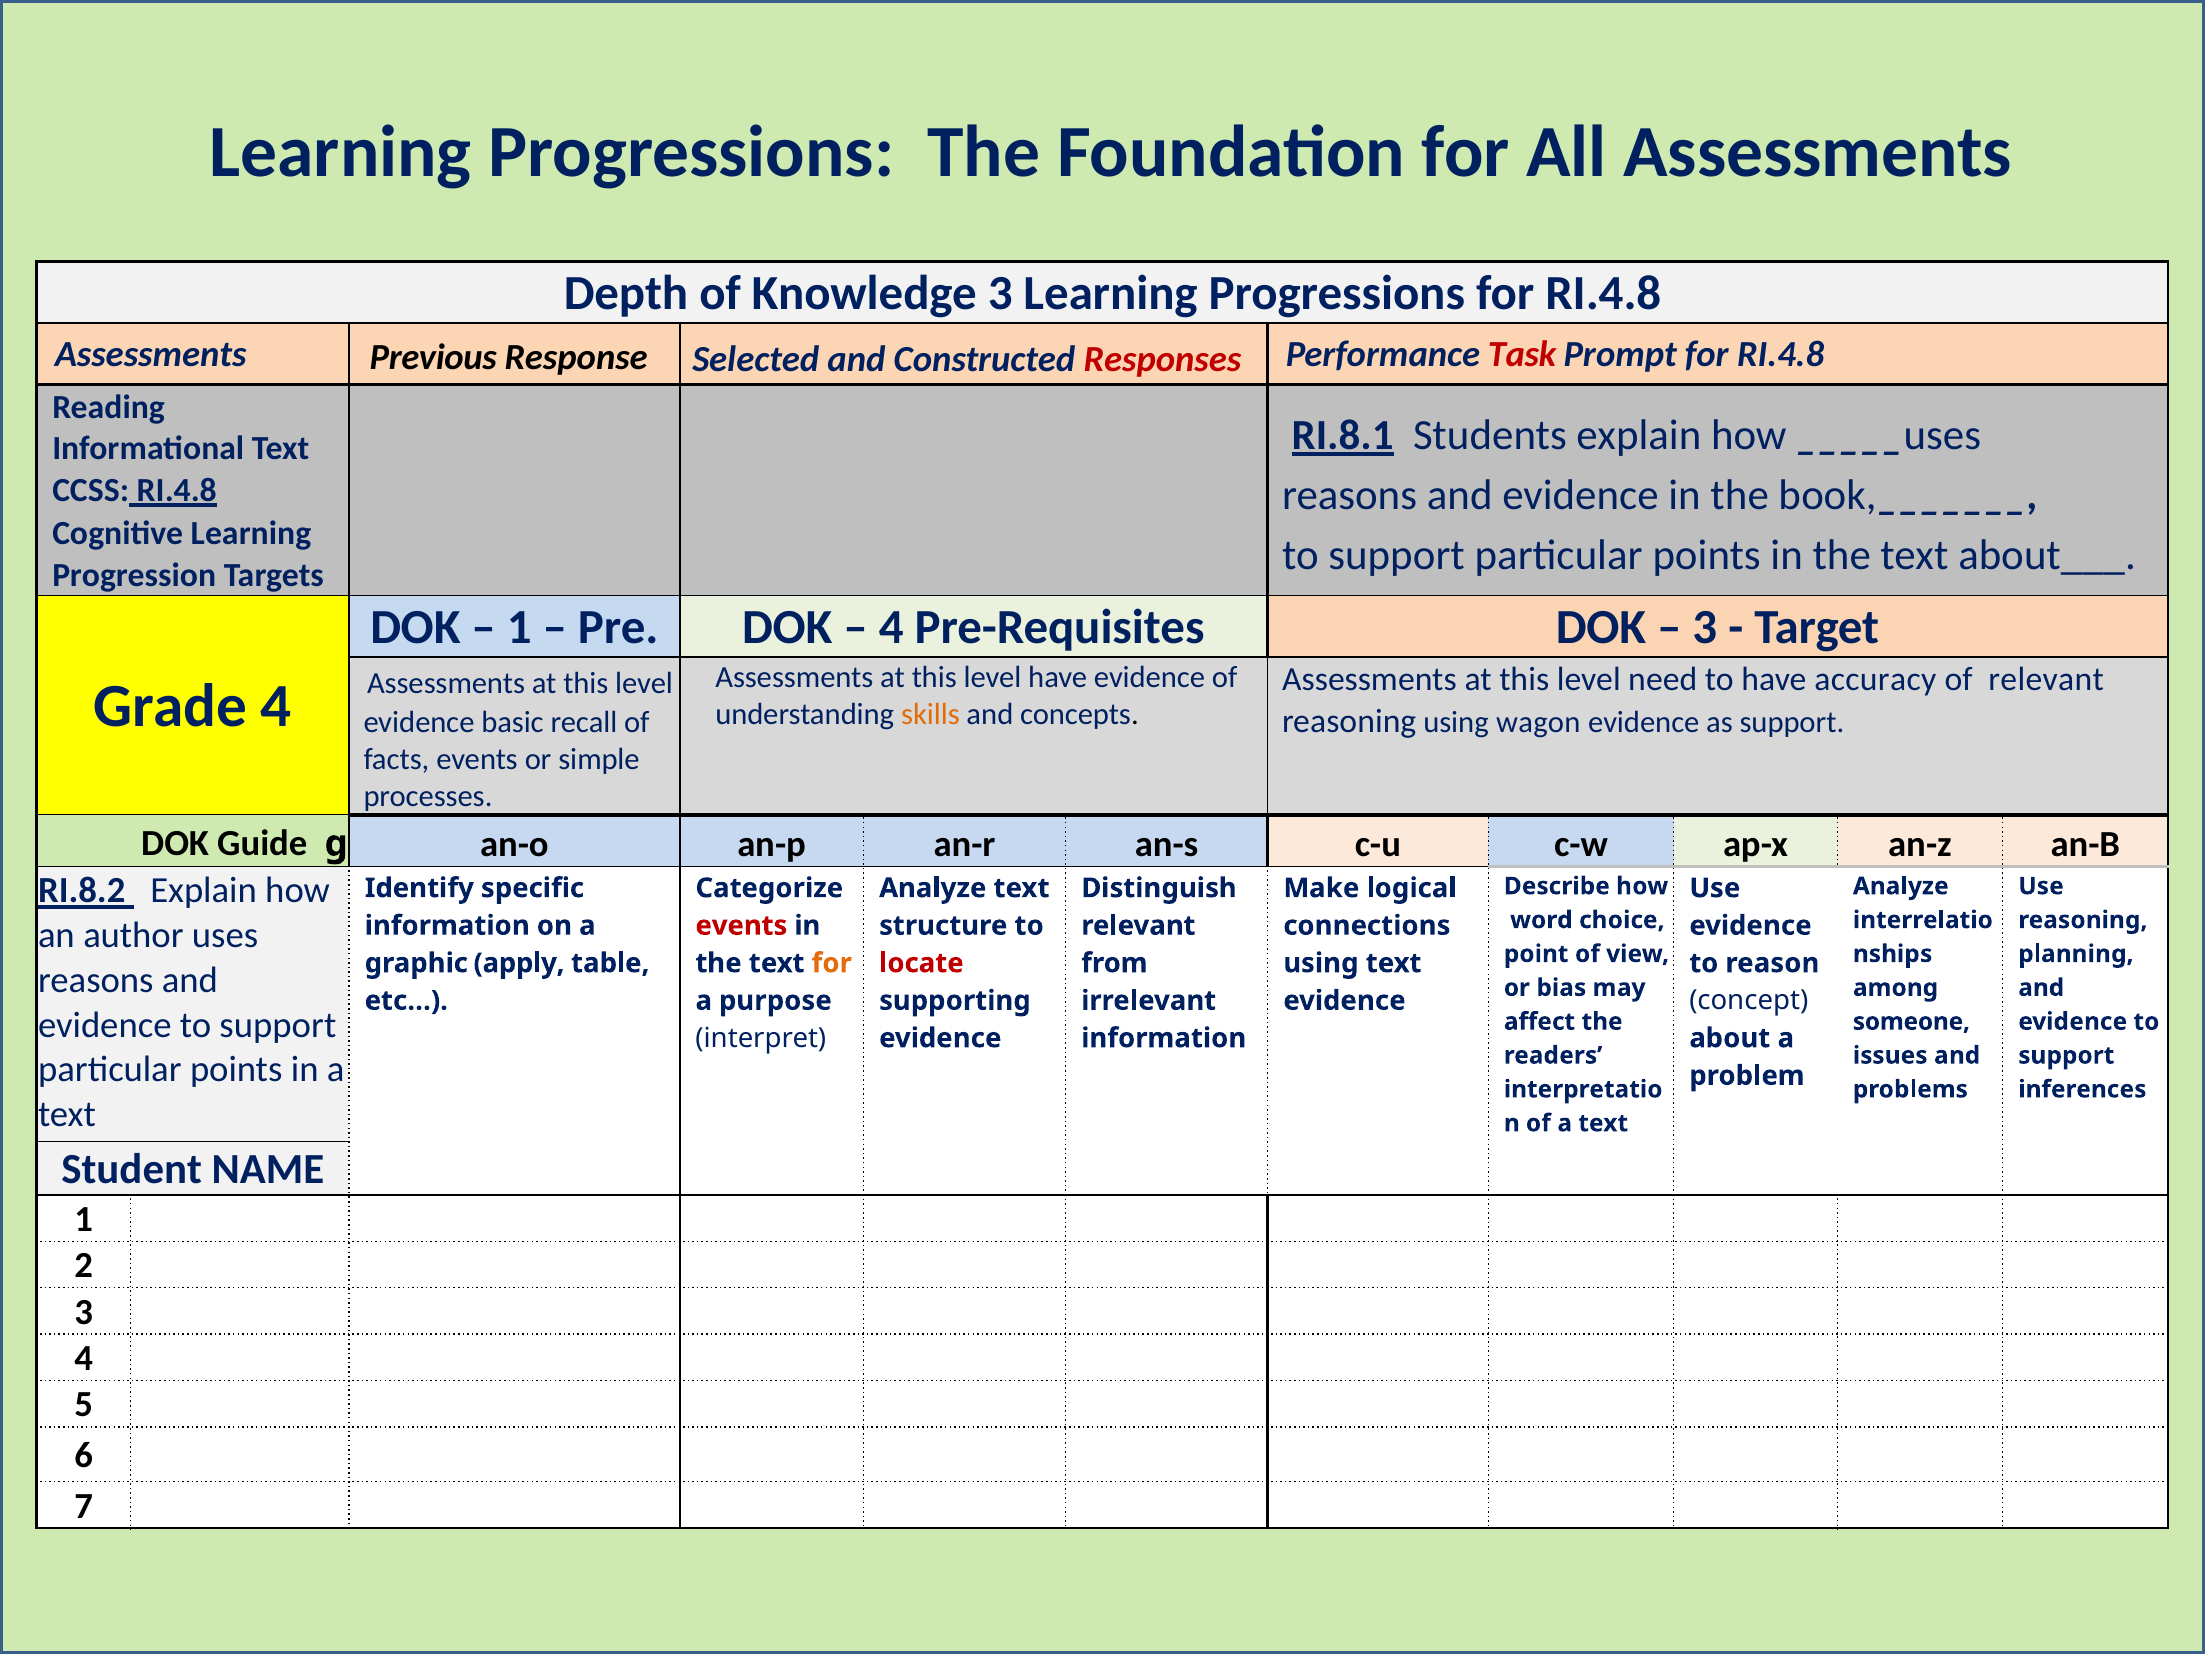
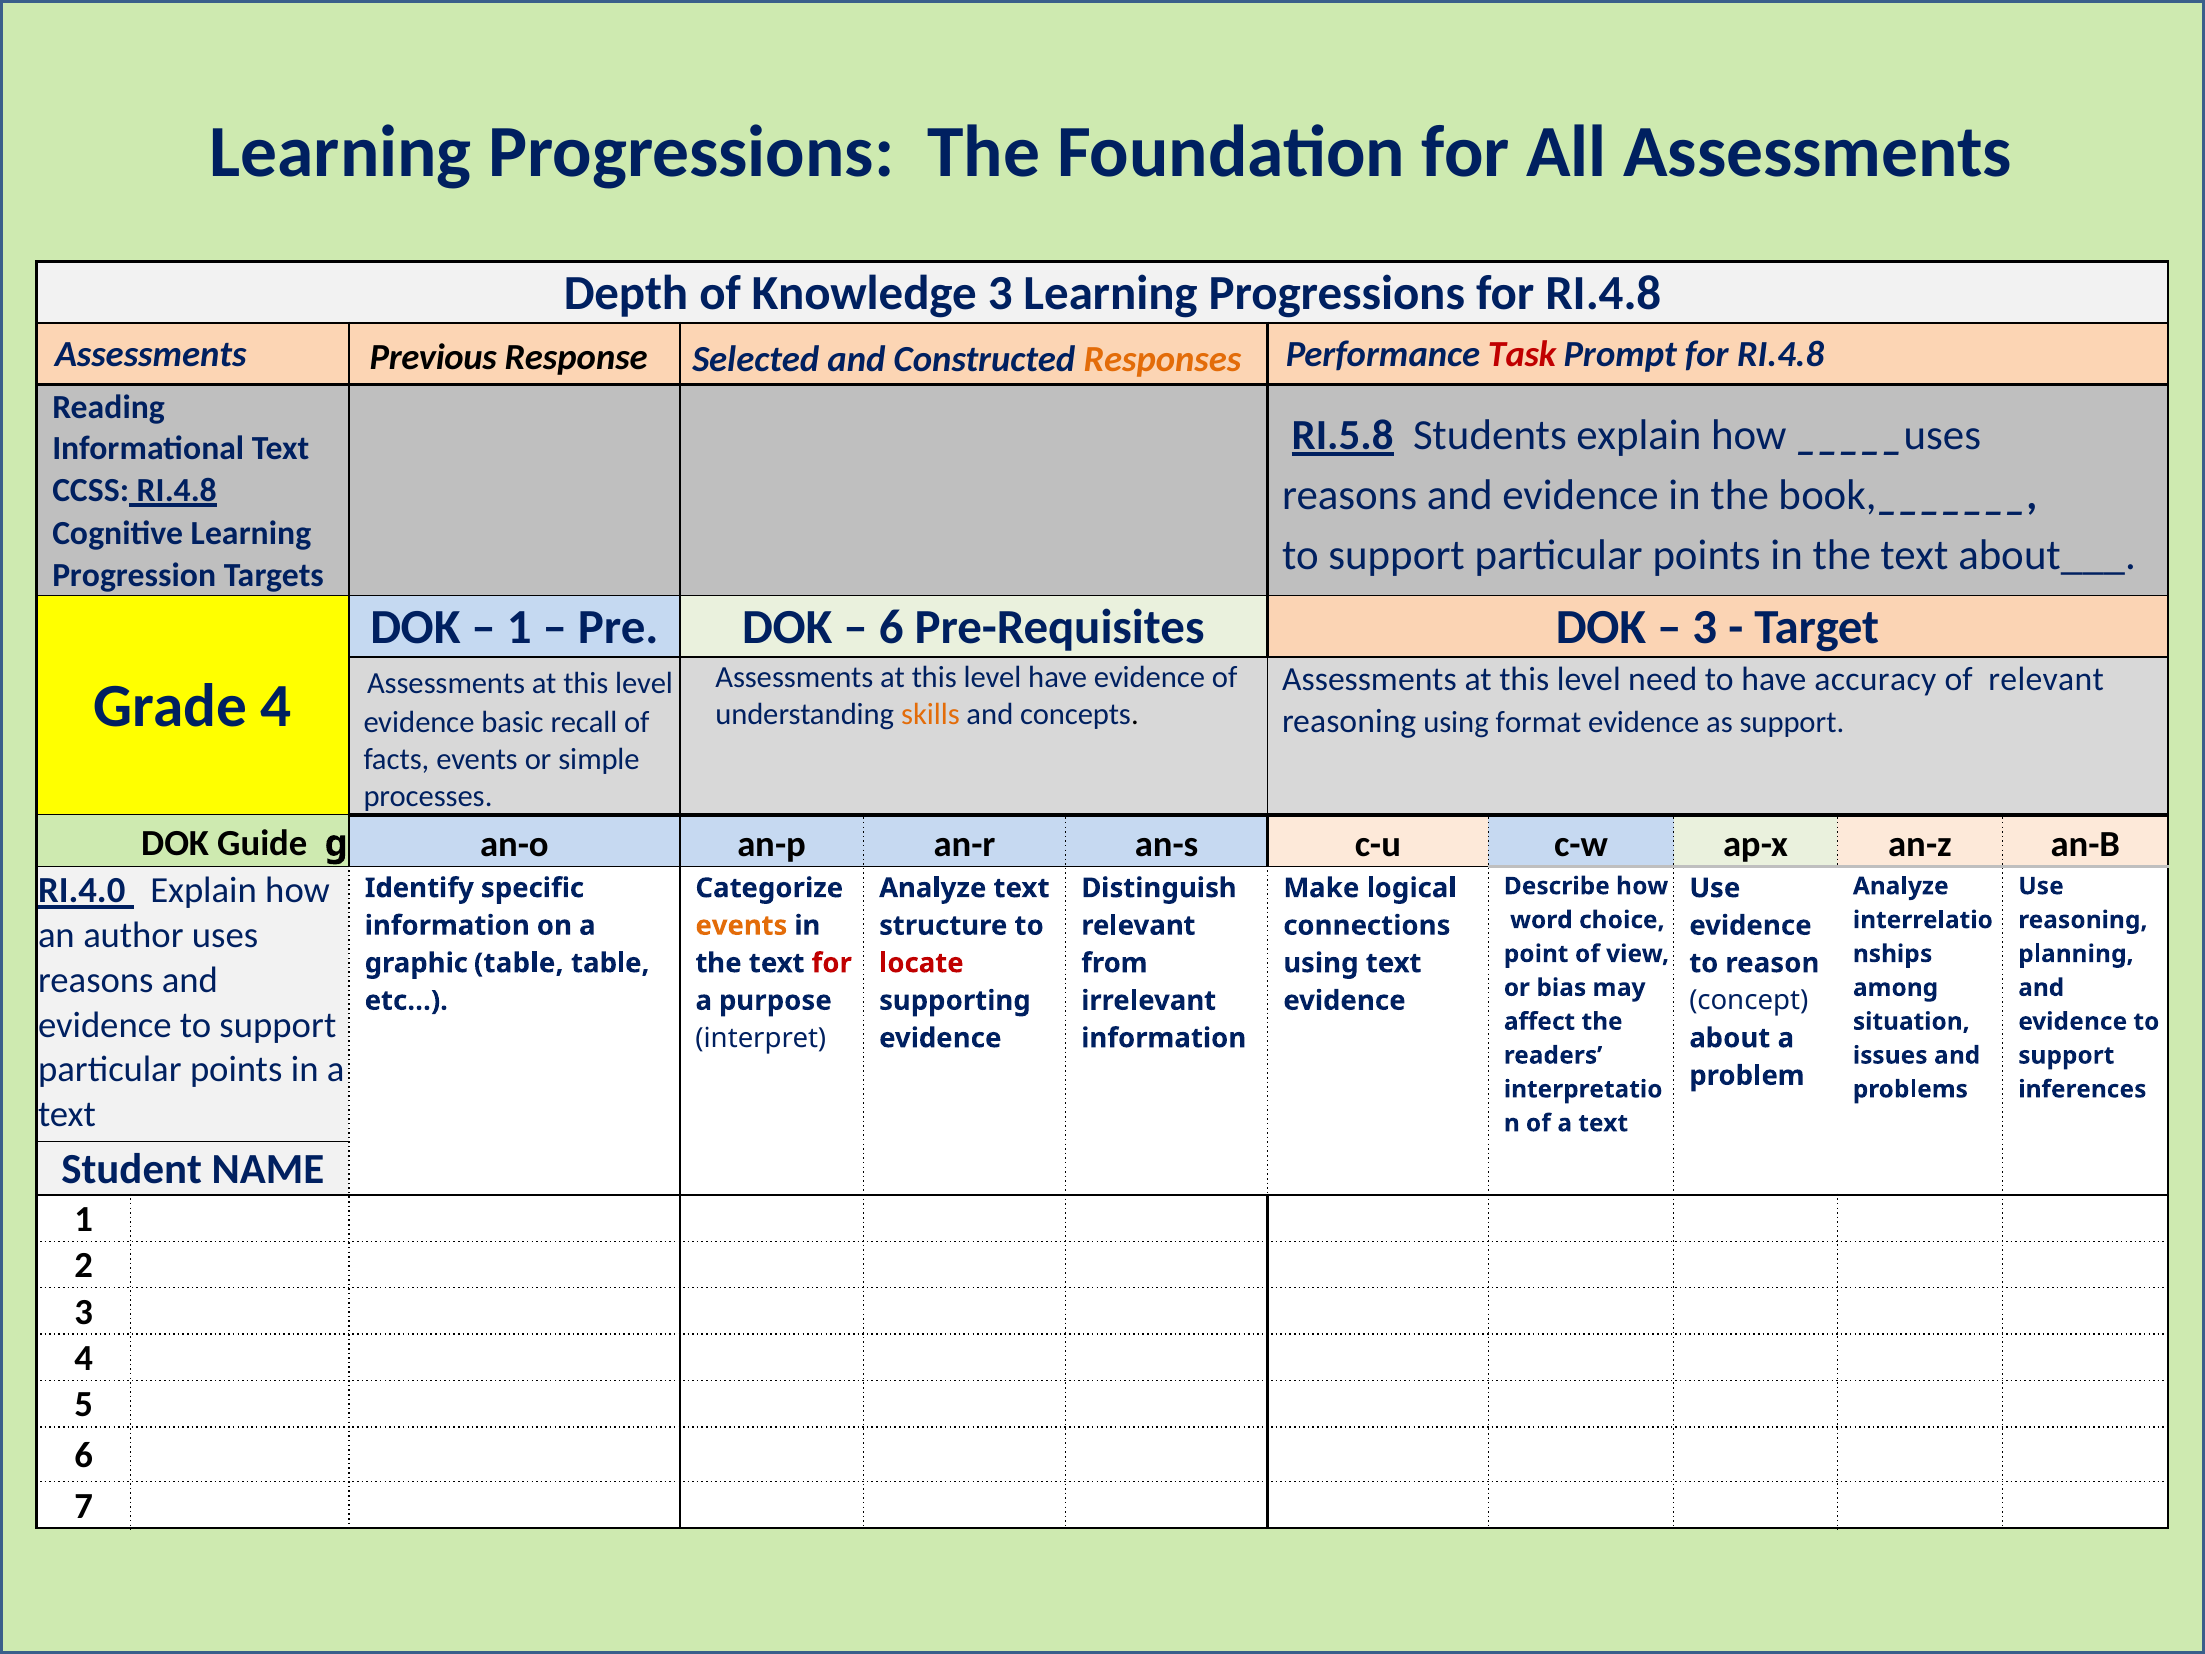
Responses colour: red -> orange (1162, 359)
RI.8.1: RI.8.1 -> RI.5.8 (1343, 435)
4: 4 -> 6 (891, 627)
wagon: wagon -> format (1538, 722)
RI.8.2: RI.8.2 -> RI.4.0 (82, 890)
events colour: red -> orange (741, 925)
graphic apply: apply -> table (519, 963)
for colour: orange -> red (832, 963)
someone: someone -> situation (1911, 1021)
